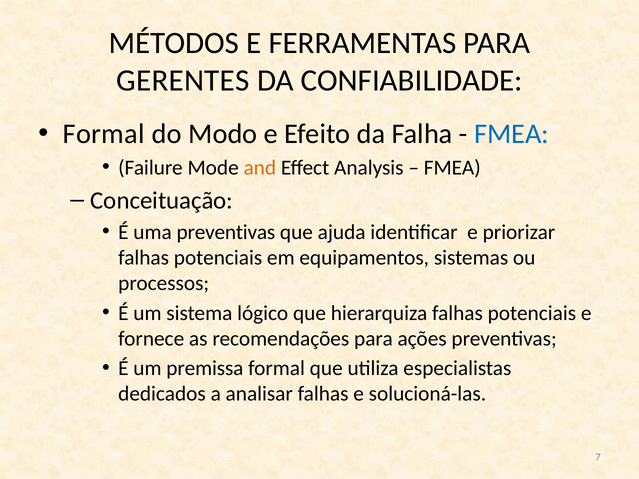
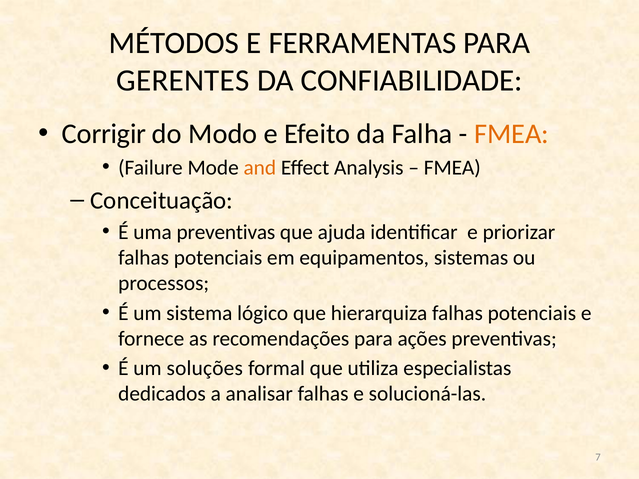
Formal: Formal -> Corrigir (104, 134)
FMEA colour: blue -> orange (512, 134)
premissa: premissa -> soluções (205, 369)
